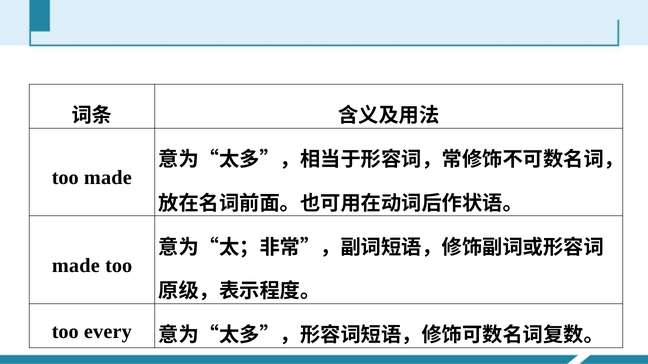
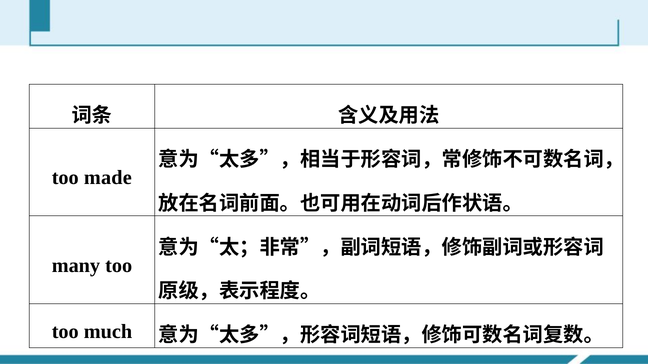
made: made -> many (76, 266)
every: every -> much (108, 332)
